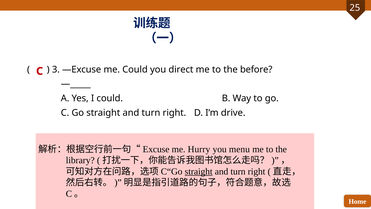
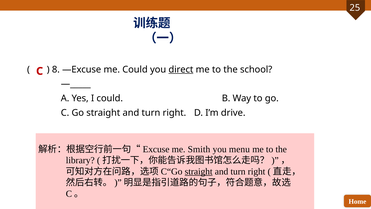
3: 3 -> 8 (56, 69)
direct underline: none -> present (181, 69)
before: before -> school (256, 69)
Hurry: Hurry -> Smith (199, 149)
